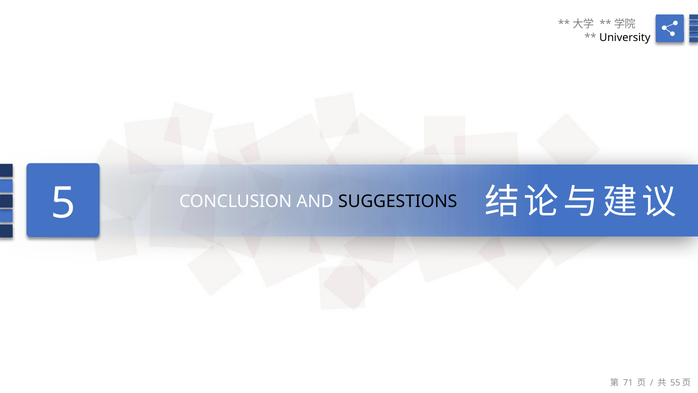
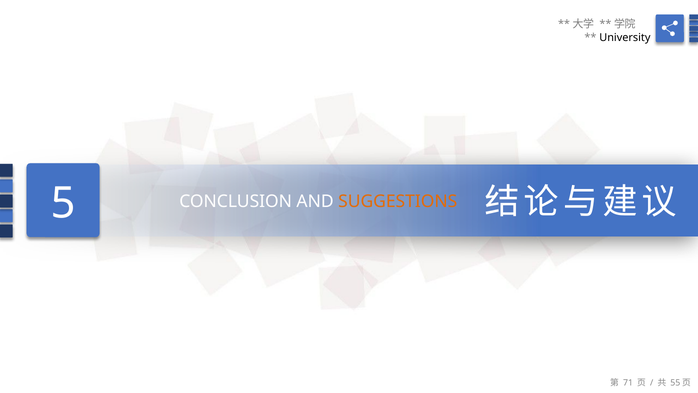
SUGGESTIONS colour: black -> orange (398, 201)
